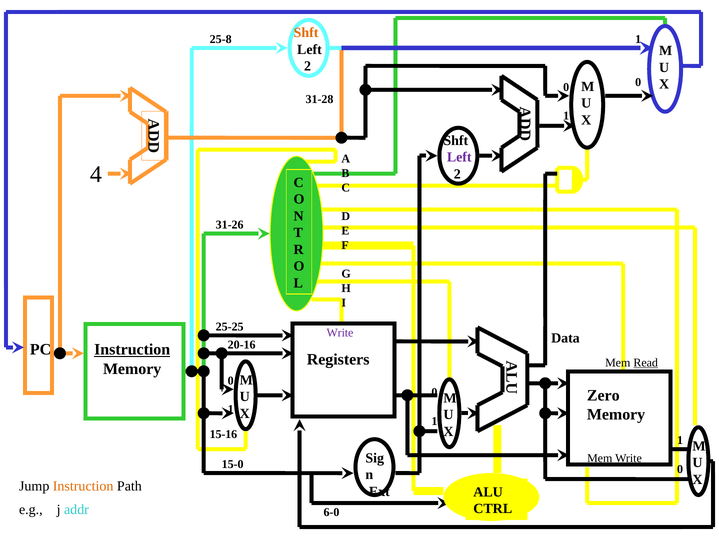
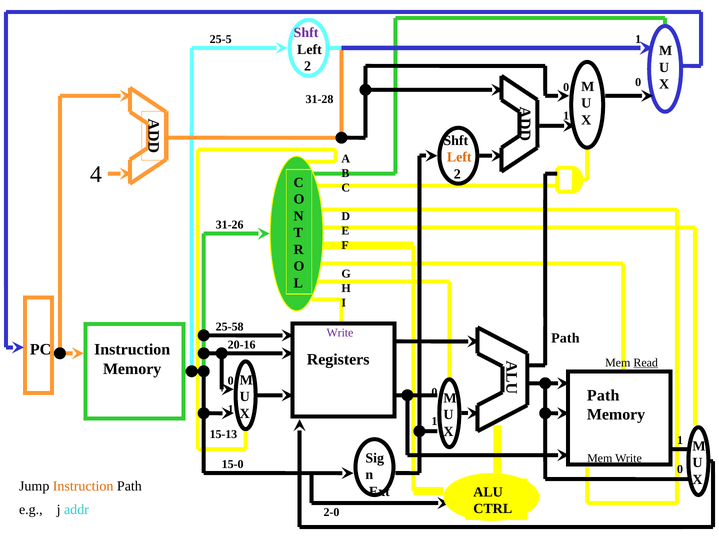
Shft colour: orange -> purple (306, 33)
25-8: 25-8 -> 25-5 (221, 39)
Left colour: purple -> orange (459, 157)
25-25: 25-25 -> 25-58 (230, 327)
Data: Data -> Path (565, 338)
Instruction underline: present -> none (132, 350)
Zero: Zero -> Path (603, 396)
15-16: 15-16 -> 15-13 (223, 435)
6-0: 6-0 -> 2-0 (331, 513)
